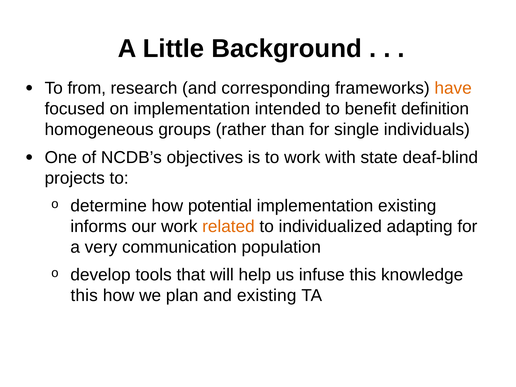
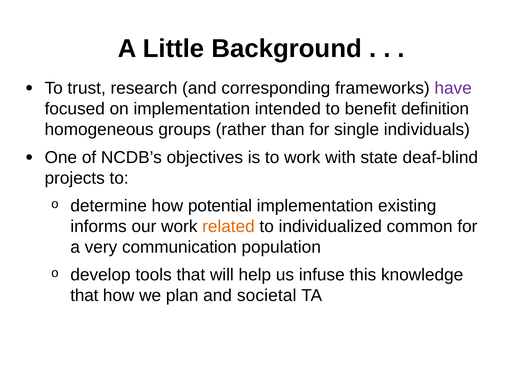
from: from -> trust (87, 88)
have colour: orange -> purple (453, 88)
adapting: adapting -> common (420, 227)
this: this -> that (84, 296)
and existing: existing -> societal (267, 296)
